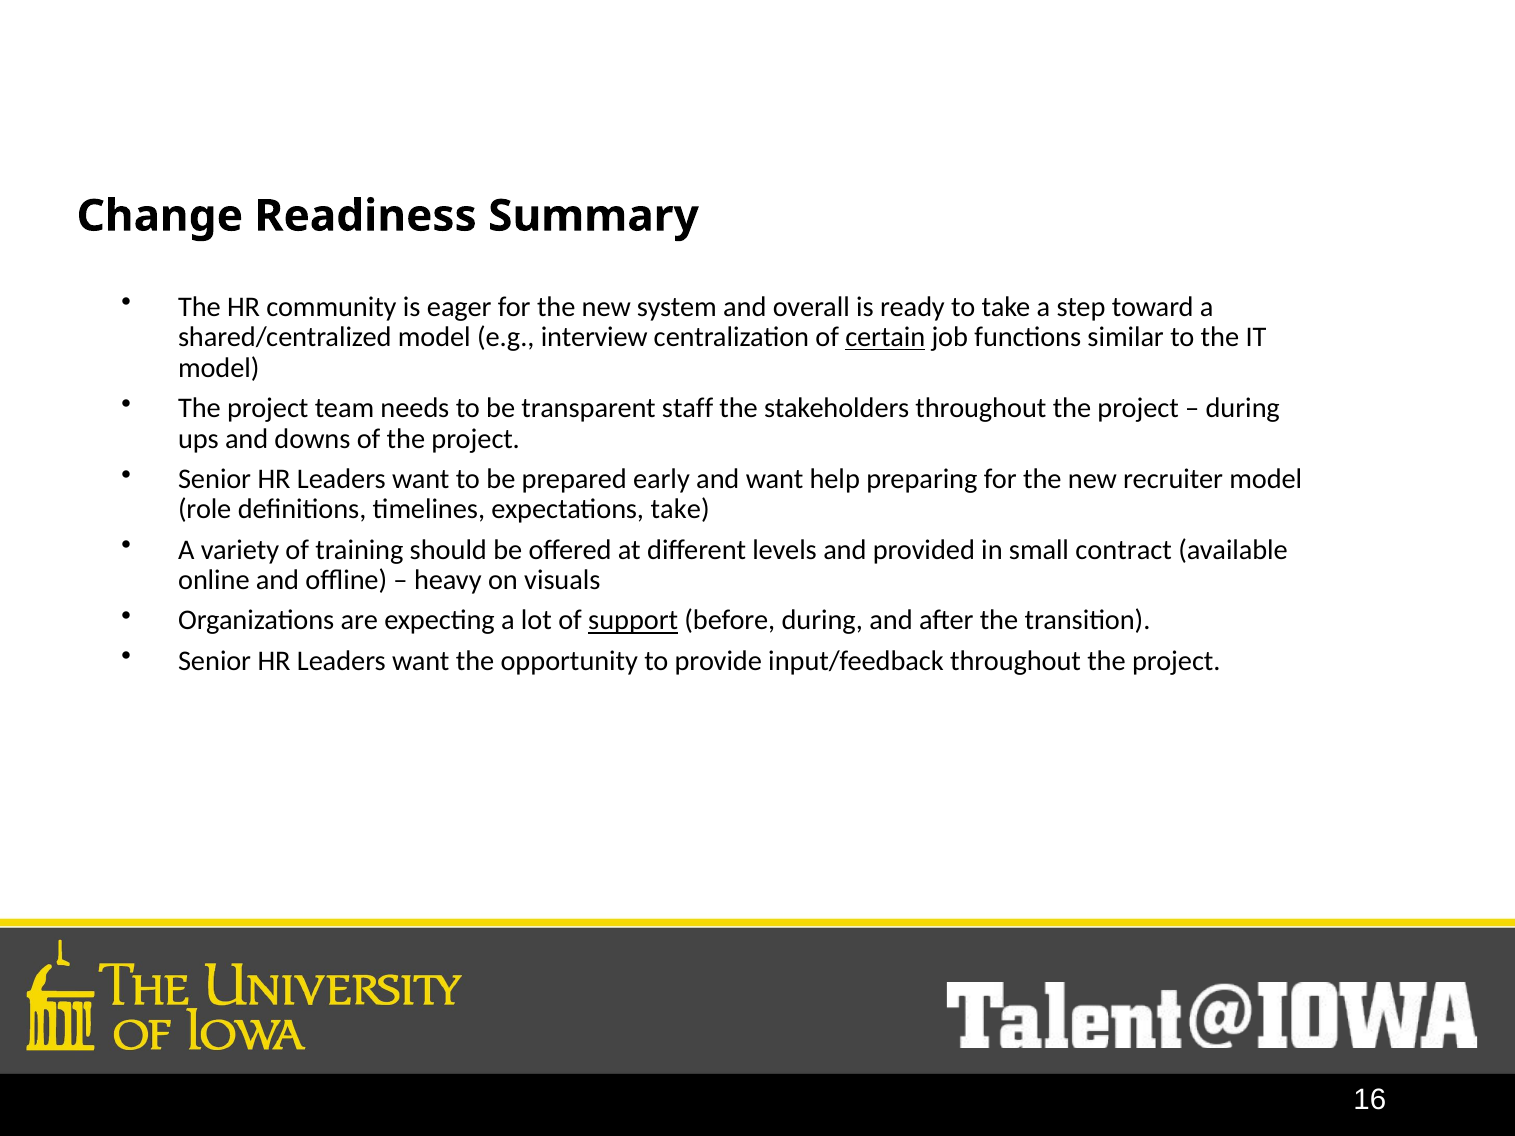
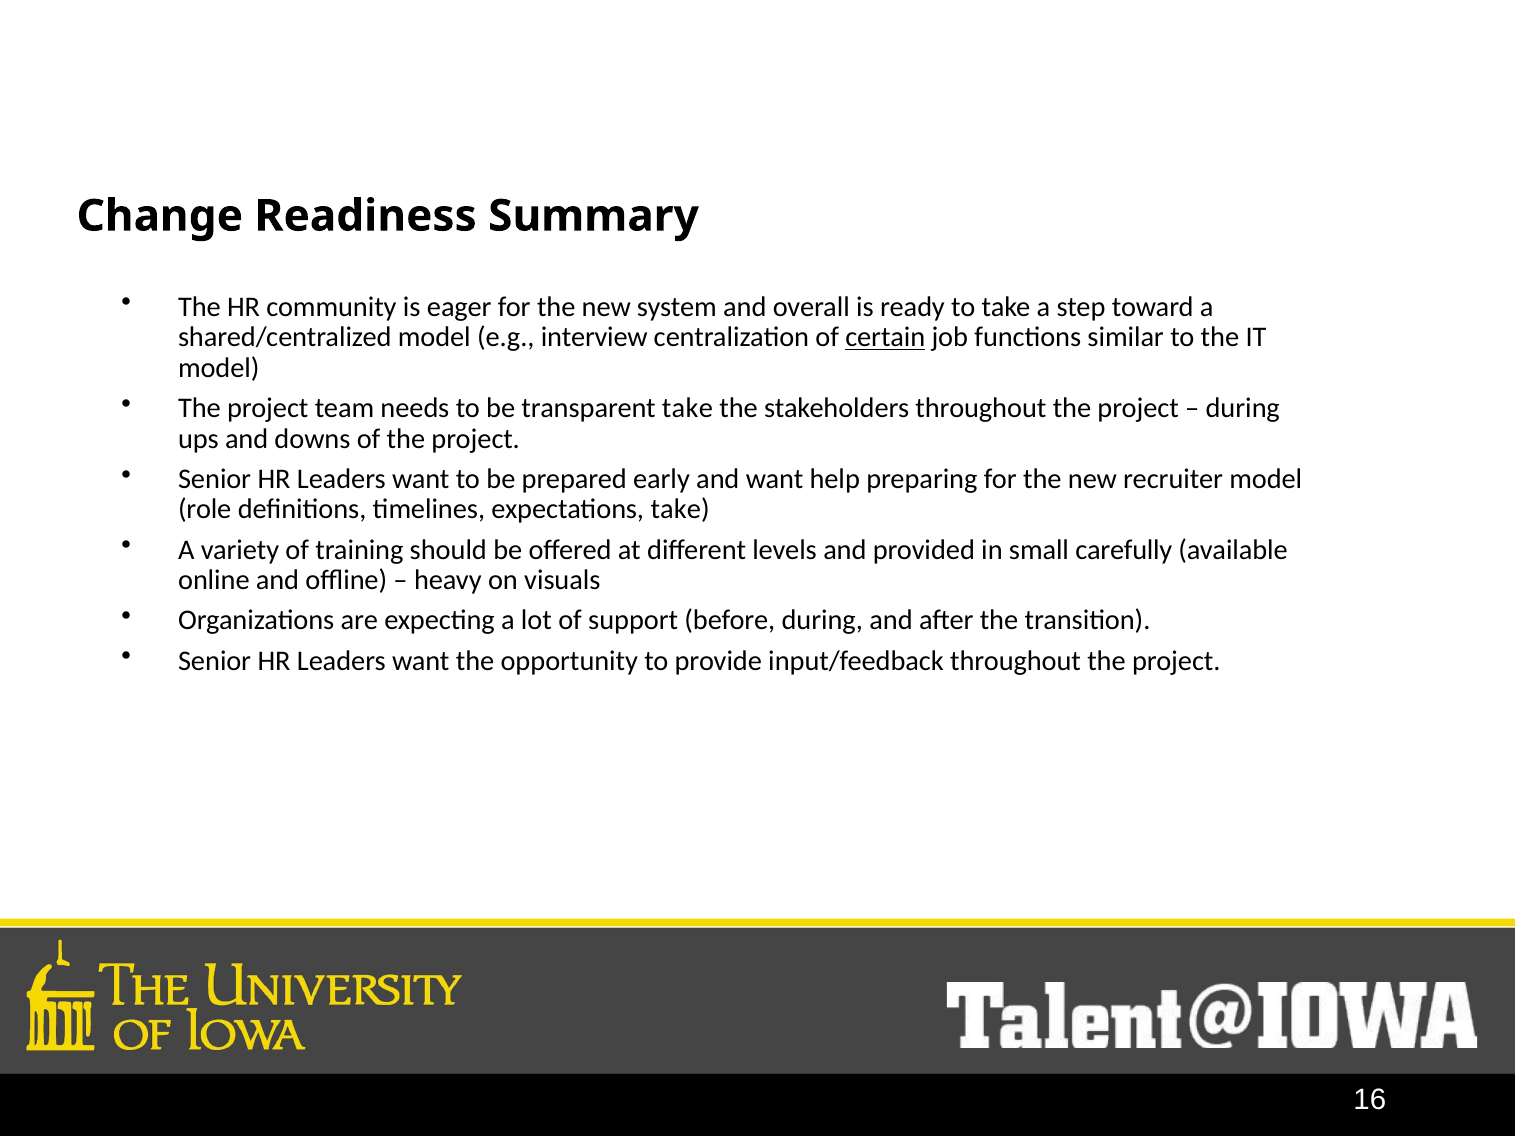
transparent staff: staff -> take (687, 408)
contract: contract -> carefully (1124, 550)
support underline: present -> none (633, 621)
